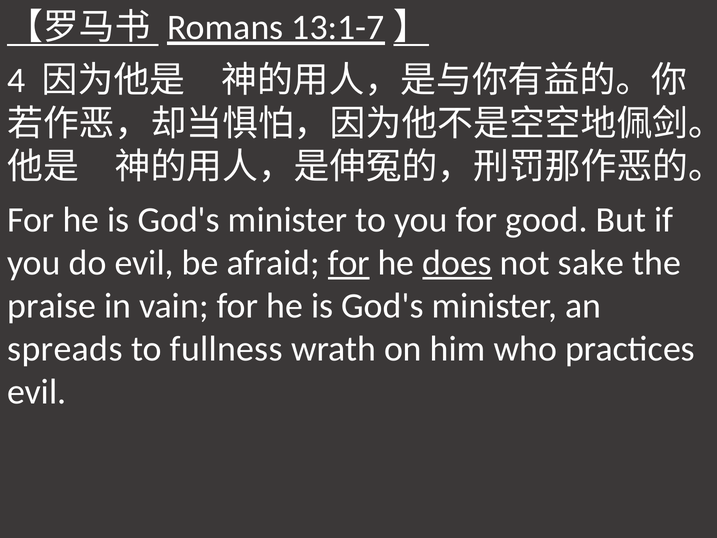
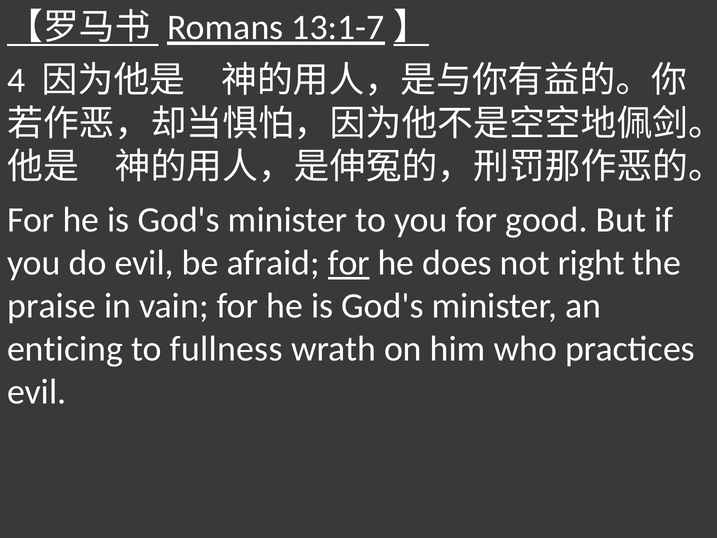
does underline: present -> none (457, 263)
sake: sake -> right (591, 263)
spreads: spreads -> enticing (65, 349)
